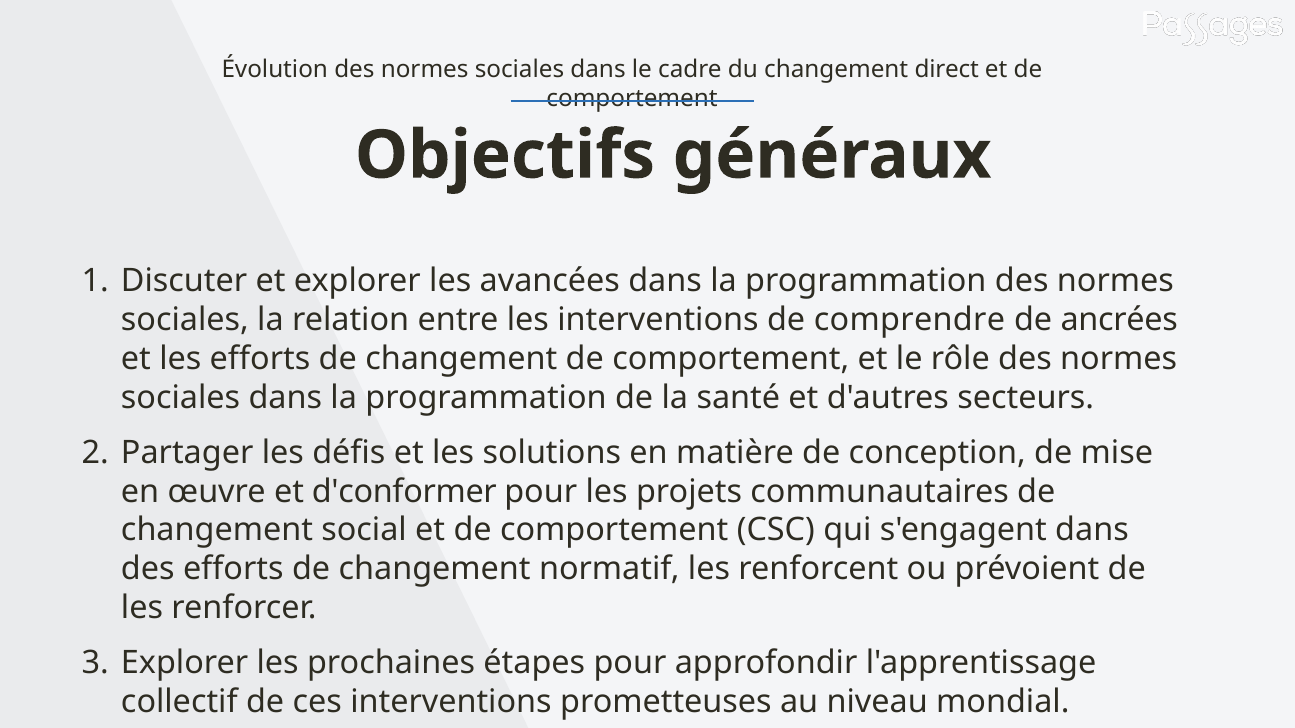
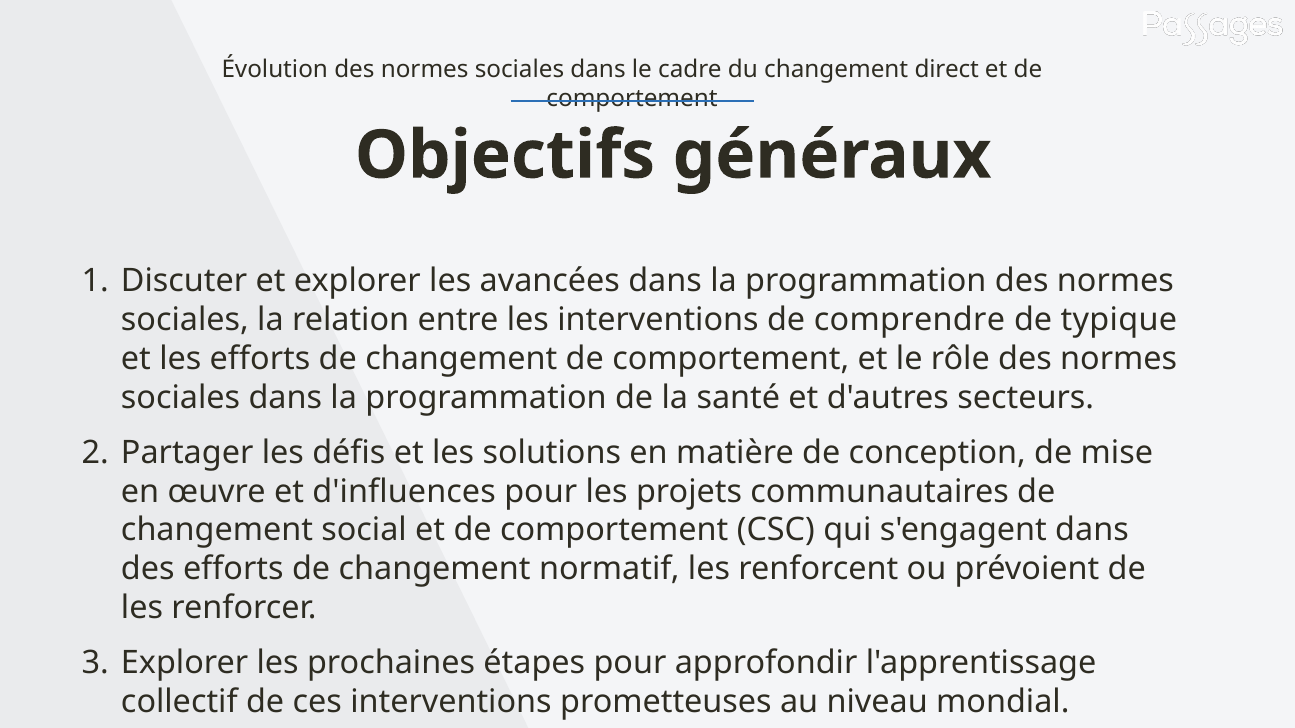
ancrées: ancrées -> typique (1119, 320)
d'conformer: d'conformer -> d'influences (404, 492)
